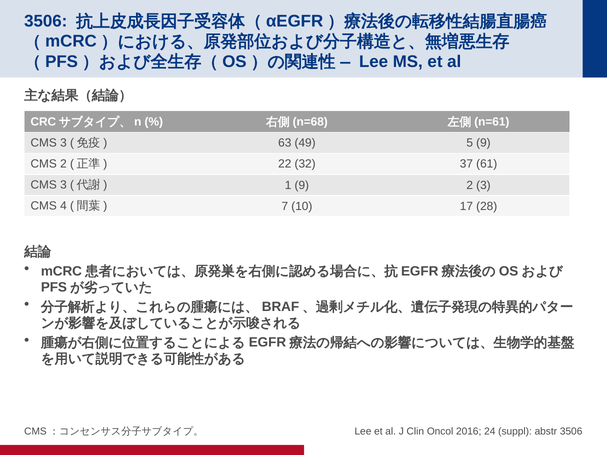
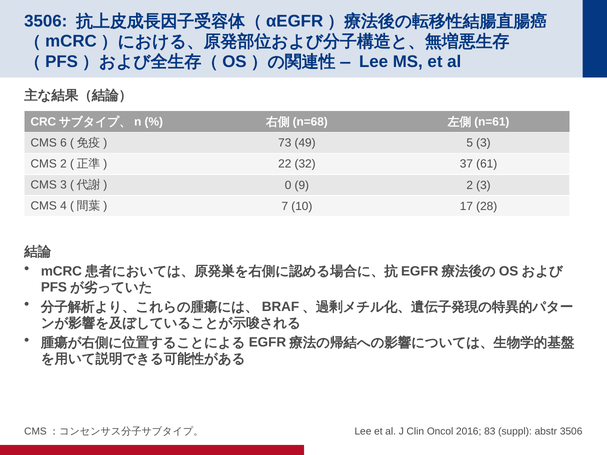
3: 3 -> 6 (63, 143)
63: 63 -> 73 (285, 143)
5 9: 9 -> 3 (483, 143)
1: 1 -> 0 (288, 185)
24: 24 -> 83 (490, 432)
